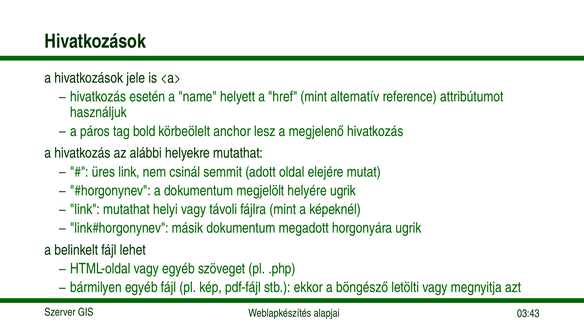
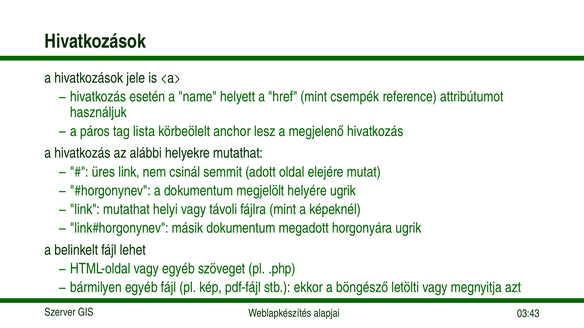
alternatív: alternatív -> csempék (355, 97)
bold: bold -> lista (144, 131)
